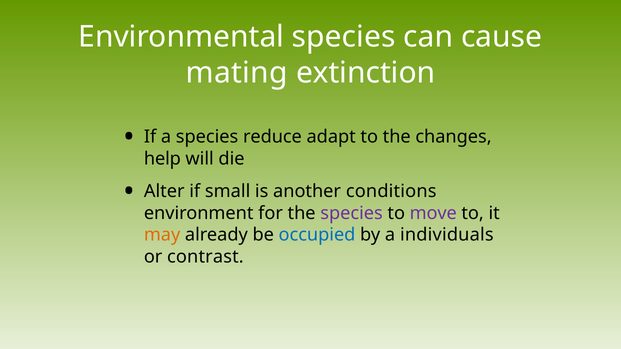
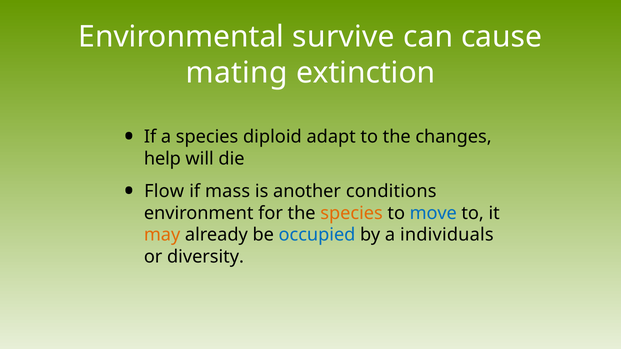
Environmental species: species -> survive (344, 37)
reduce: reduce -> diploid (272, 137)
Alter: Alter -> Flow (164, 191)
small: small -> mass (228, 191)
species colour: purple -> orange (352, 213)
move colour: purple -> blue (433, 213)
contrast: contrast -> diversity (205, 257)
